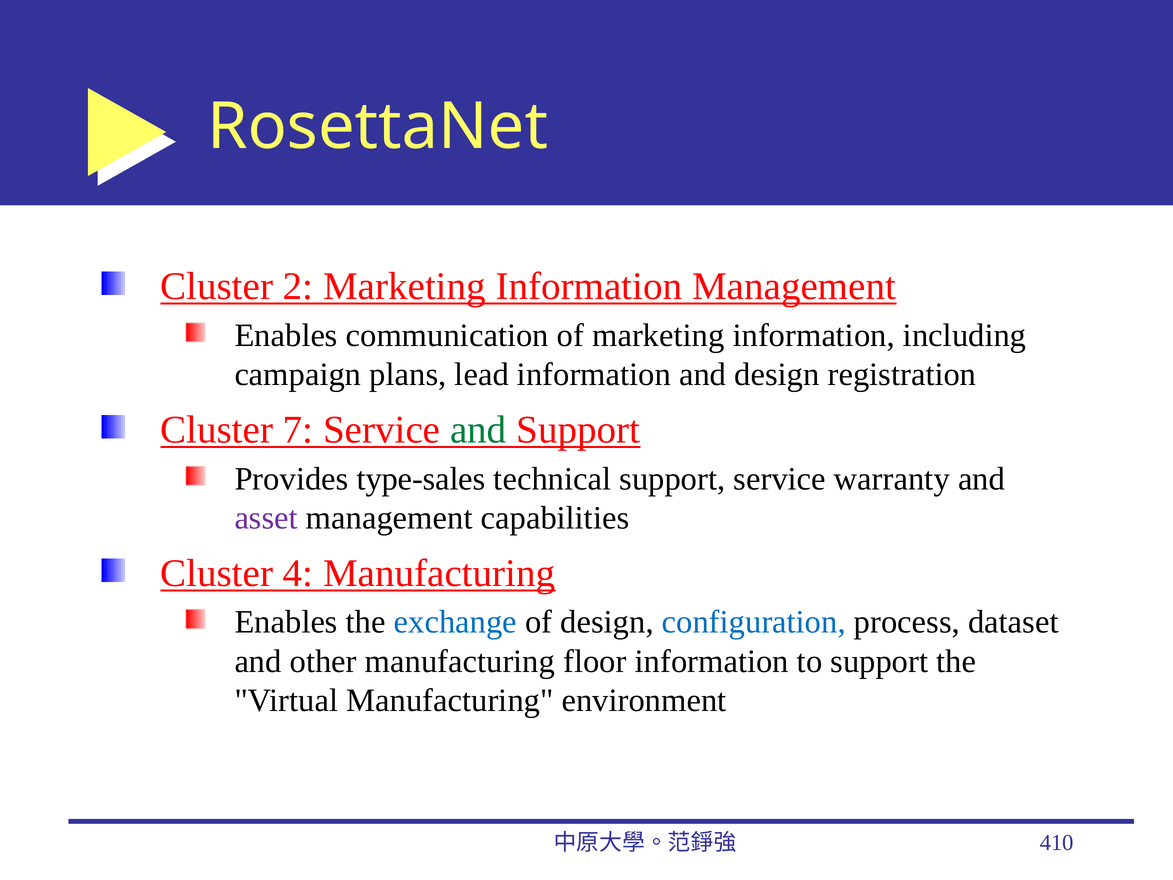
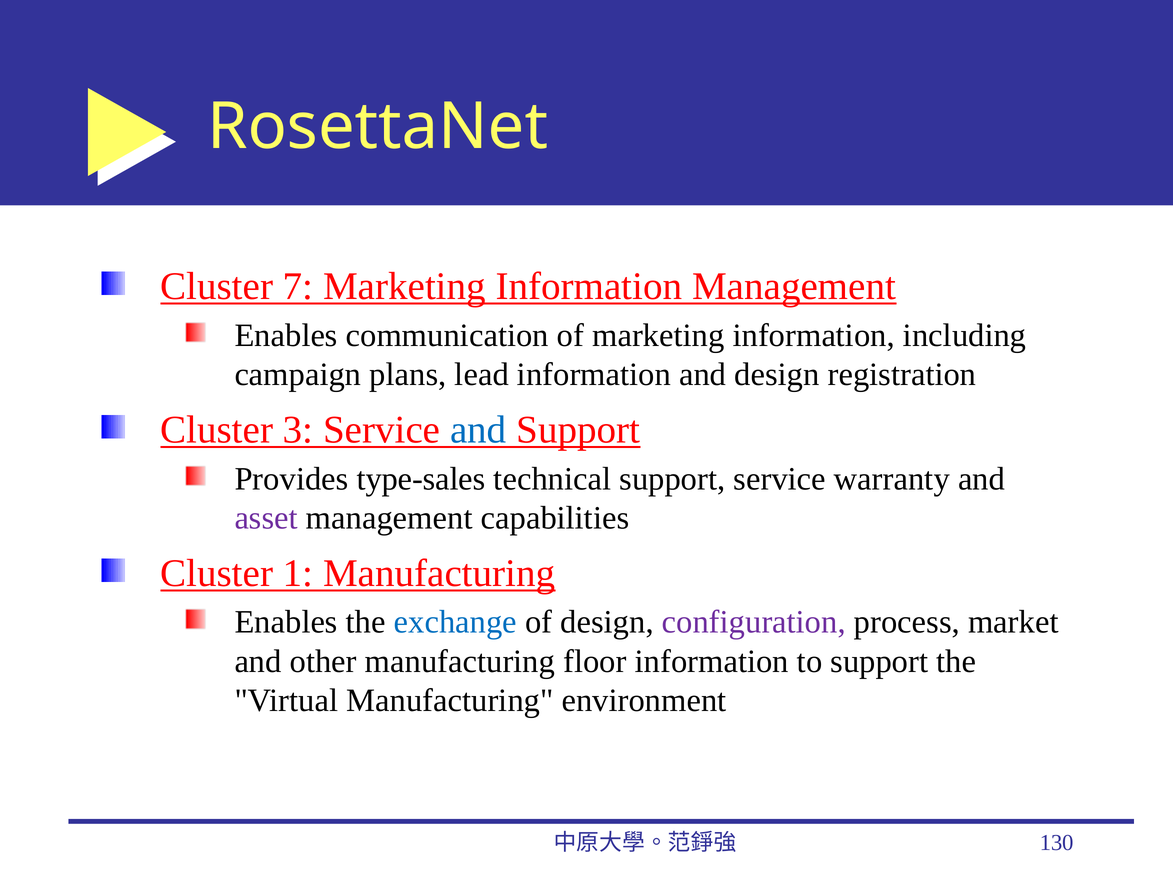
2: 2 -> 7 (298, 286)
7: 7 -> 3 (298, 430)
and colour: green -> blue (478, 430)
4: 4 -> 1 (298, 573)
configuration colour: blue -> purple (754, 622)
dataset: dataset -> market (1013, 622)
410: 410 -> 130 (1057, 842)
